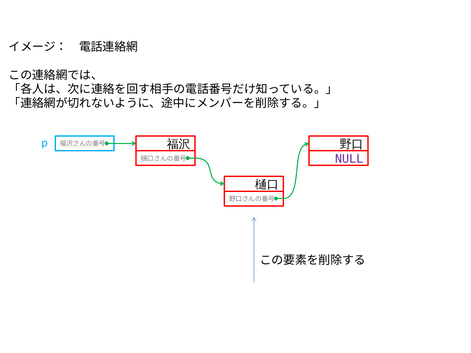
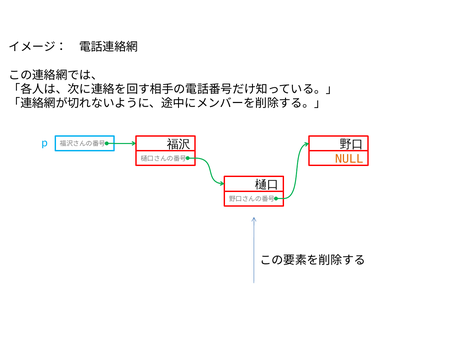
NULL colour: purple -> orange (349, 159)
